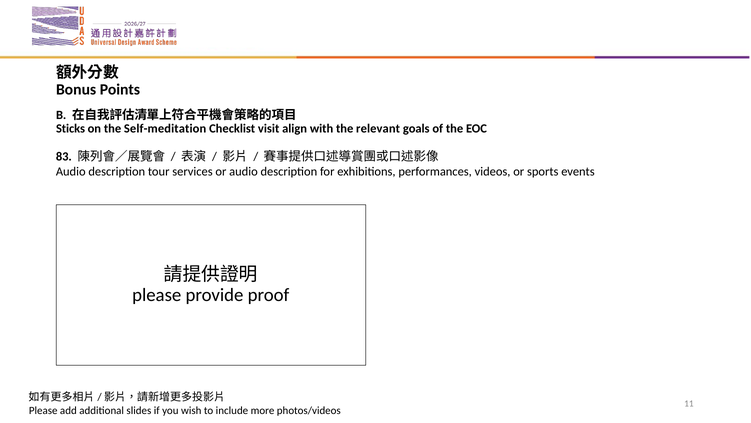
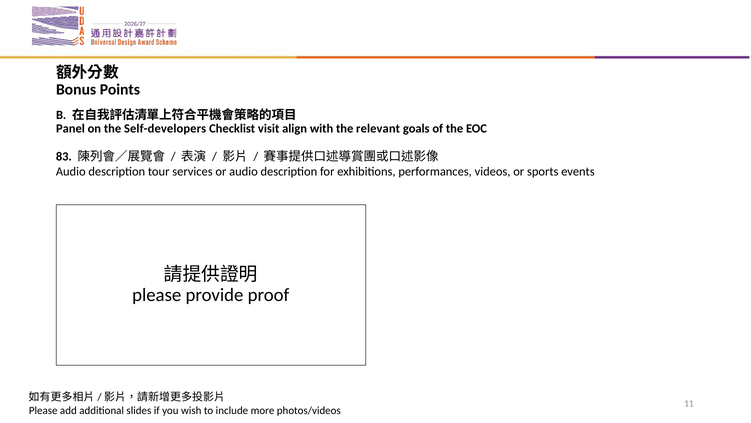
Sticks: Sticks -> Panel (70, 128)
Self-meditation: Self-meditation -> Self-developers (165, 128)
